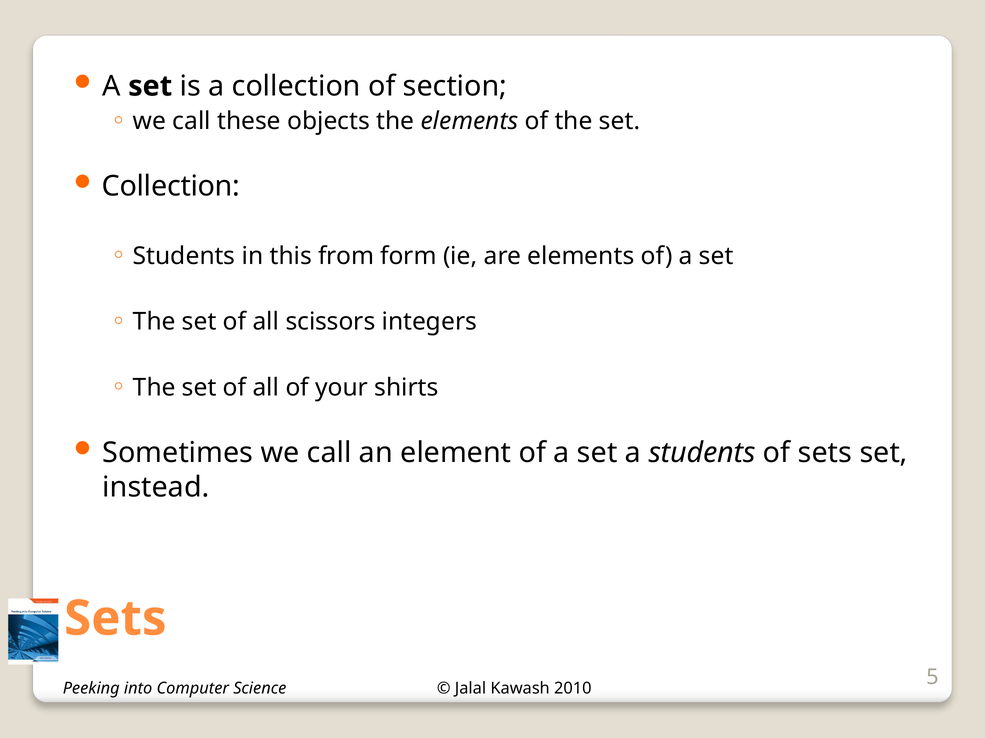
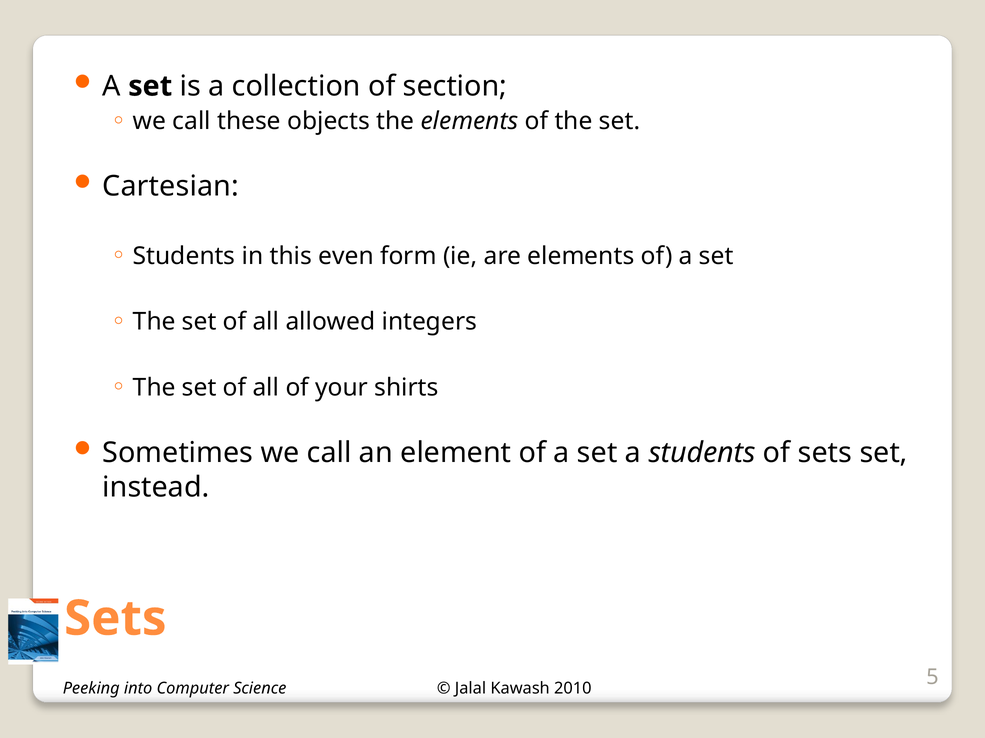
Collection: Collection -> Cartesian (171, 187)
from: from -> even (346, 256)
scissors: scissors -> allowed (330, 322)
